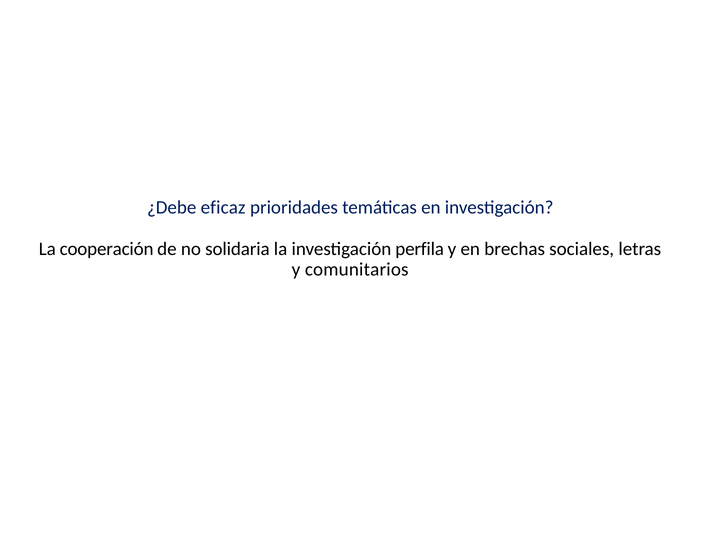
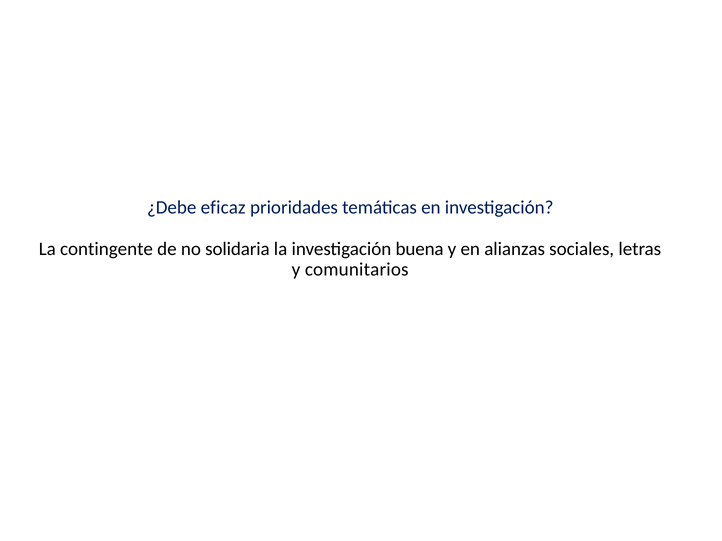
cooperación: cooperación -> contingente (106, 249)
perfila: perfila -> buena (420, 249)
brechas: brechas -> alianzas (515, 249)
